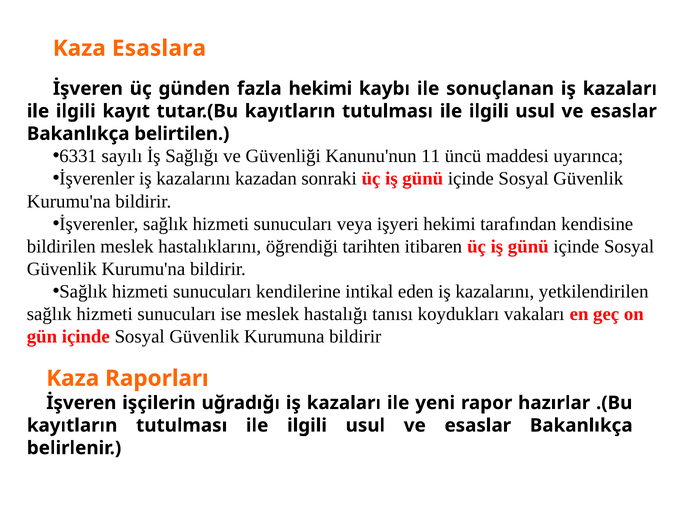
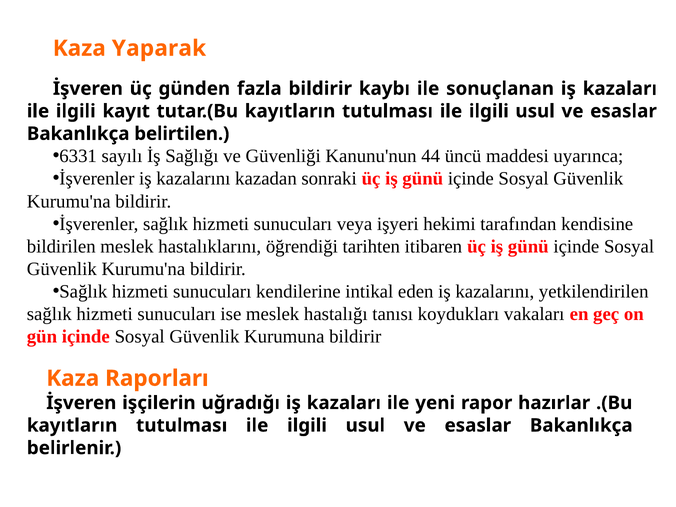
Esaslara: Esaslara -> Yaparak (159, 48)
fazla hekimi: hekimi -> bildirir (320, 89)
11: 11 -> 44 (431, 156)
